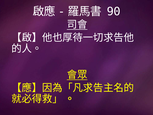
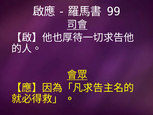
90: 90 -> 99 (114, 12)
